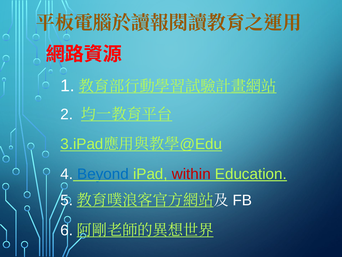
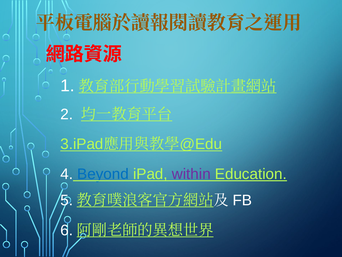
within colour: red -> purple (191, 174)
